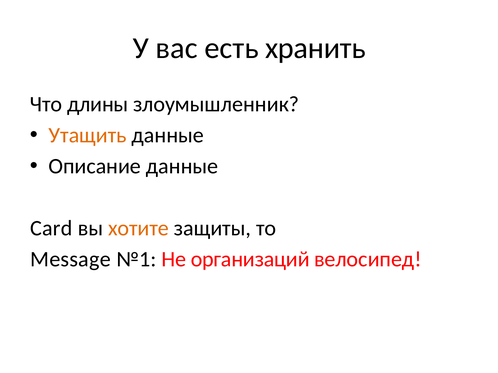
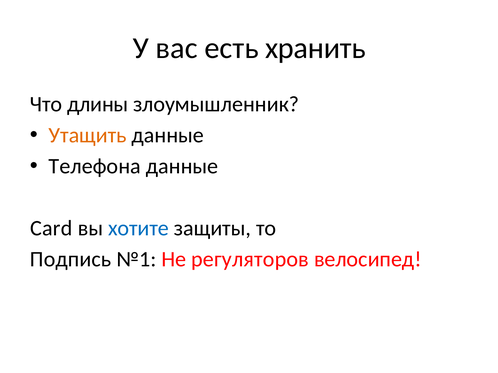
Описание: Описание -> Телефона (95, 166)
хотите colour: orange -> blue (139, 228)
Message: Message -> Подпись (71, 259)
организаций: организаций -> регуляторов (250, 259)
